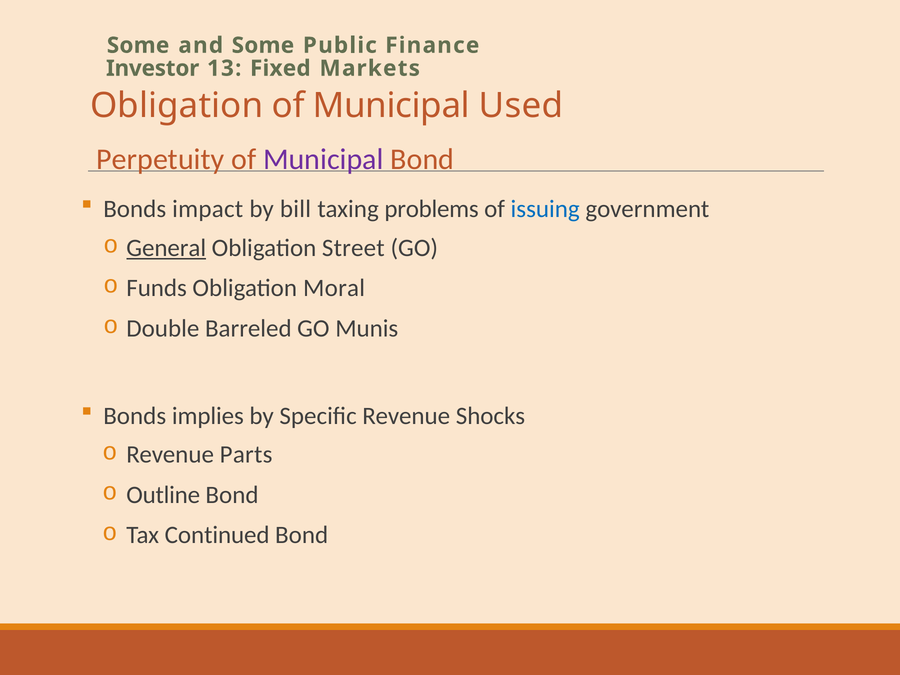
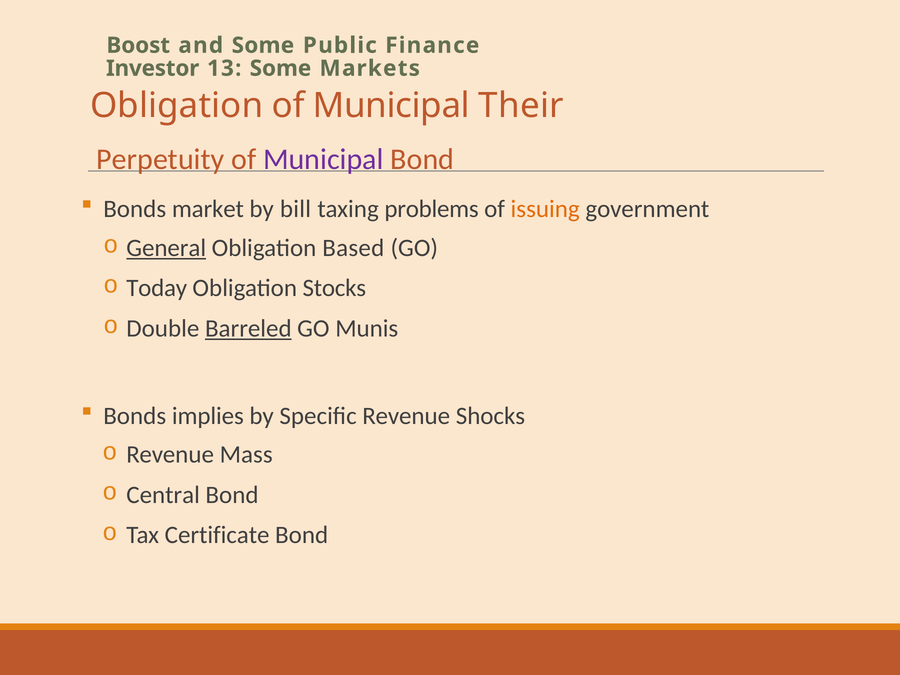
Some: Some -> Boost (138, 45)
13 Fixed: Fixed -> Some (280, 68)
Used: Used -> Their (521, 106)
impact: impact -> market (208, 209)
issuing colour: blue -> orange (545, 209)
Street: Street -> Based (353, 248)
Funds: Funds -> Today (157, 288)
Moral: Moral -> Stocks (334, 288)
Barreled underline: none -> present (248, 328)
Parts: Parts -> Mass (246, 455)
Outline: Outline -> Central (163, 495)
Continued: Continued -> Certificate (217, 535)
